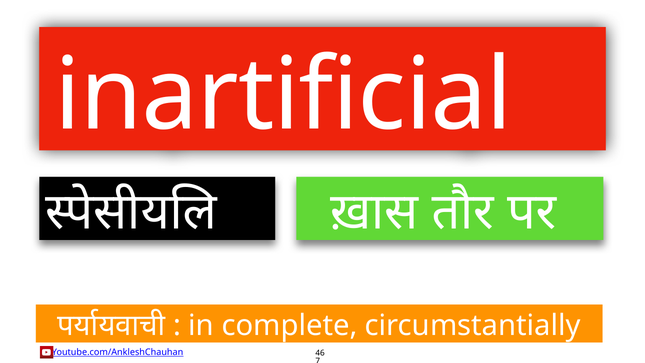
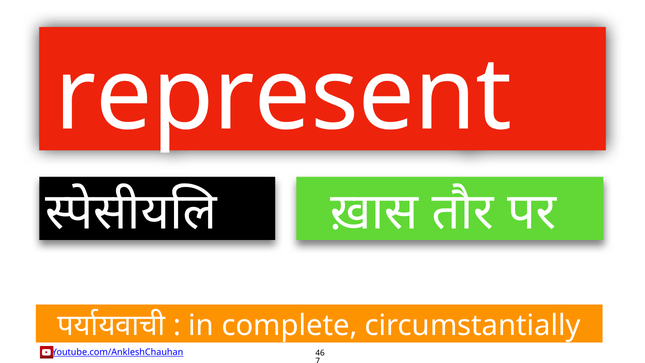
inartificial: inartificial -> represent (284, 96)
